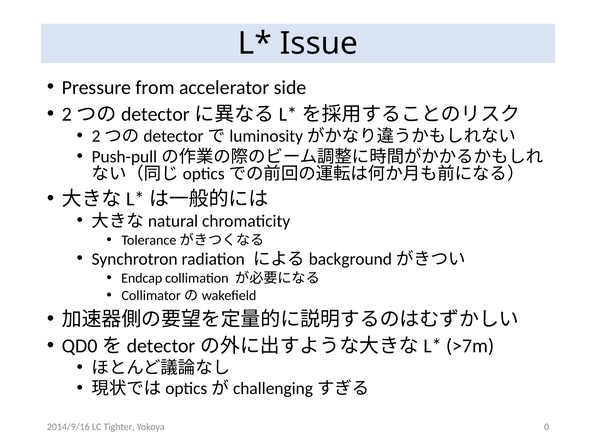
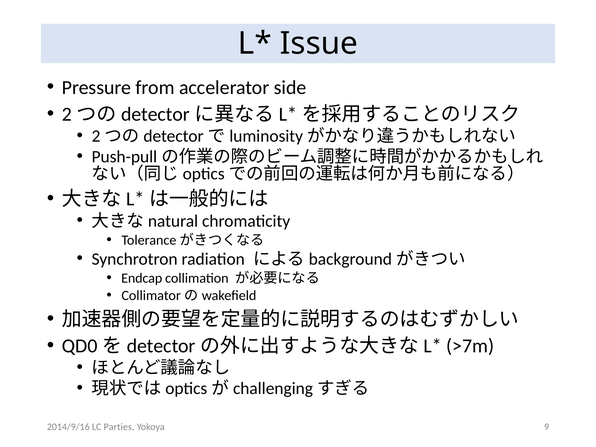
Tighter: Tighter -> Parties (119, 427)
0: 0 -> 9 (547, 427)
